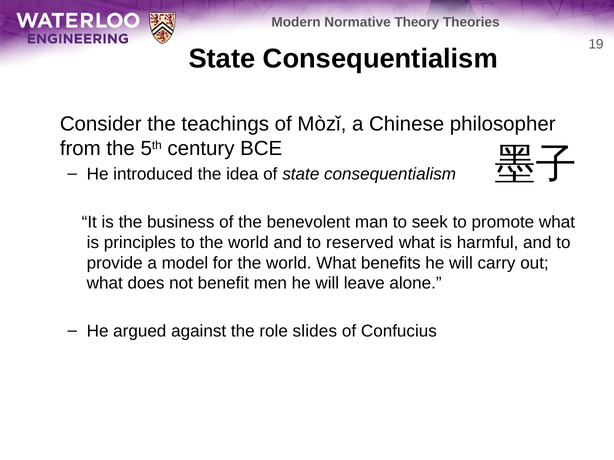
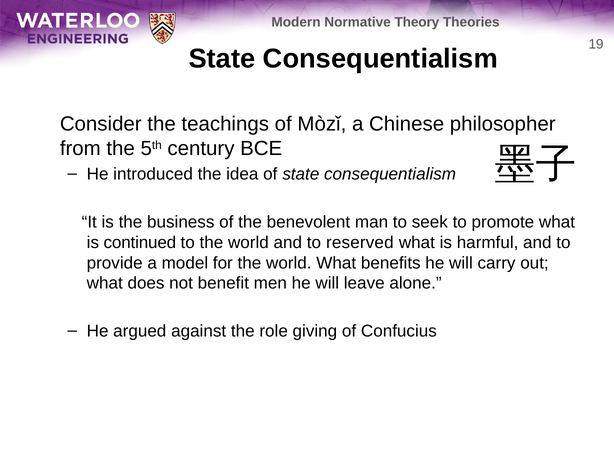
principles: principles -> continued (140, 243)
slides: slides -> giving (315, 331)
